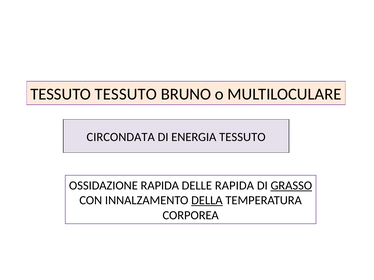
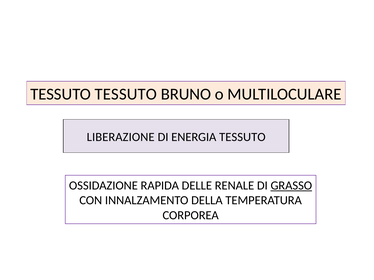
CIRCONDATA: CIRCONDATA -> LIBERAZIONE (121, 137)
DELLE RAPIDA: RAPIDA -> RENALE (234, 186)
DELLA underline: present -> none (207, 201)
